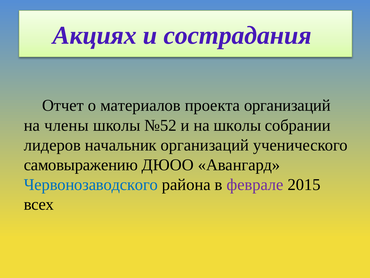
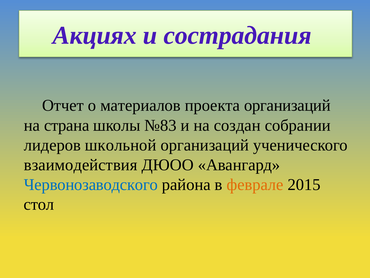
члены: члены -> страна (67, 125)
№52: №52 -> №83 (160, 125)
на школы: школы -> создан (237, 125)
начальник: начальник -> школьной (121, 145)
самовыражению: самовыражению -> взаимодействия (81, 165)
феврале colour: purple -> orange (255, 184)
всех: всех -> стол (39, 204)
